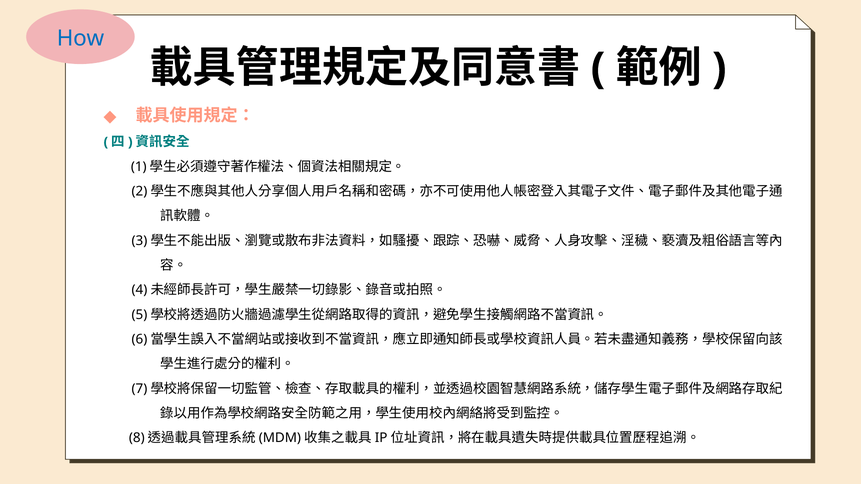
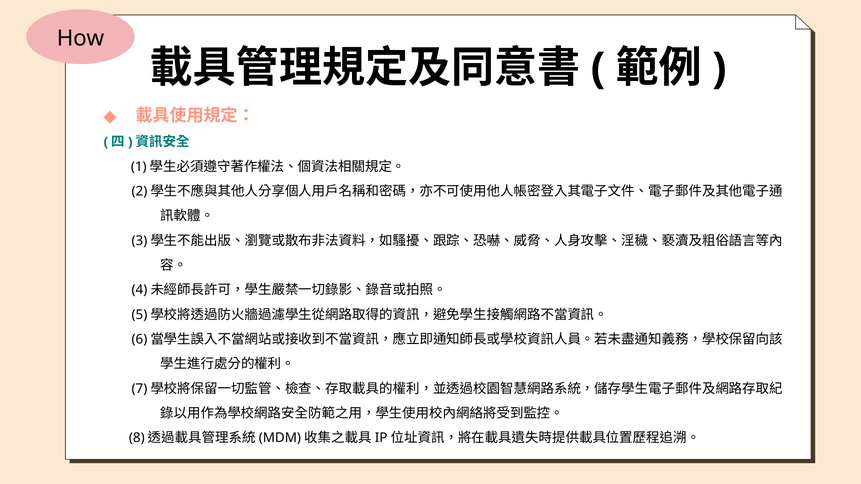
How colour: blue -> black (80, 38)
